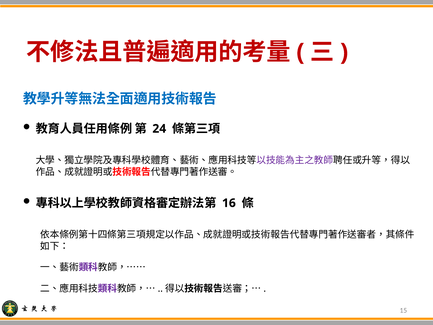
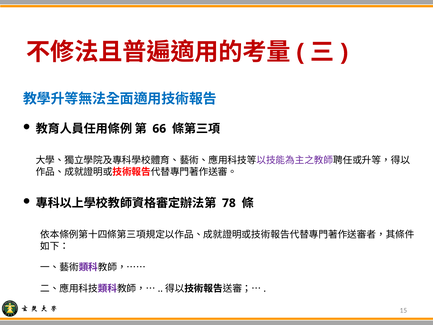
24: 24 -> 66 (159, 129)
16: 16 -> 78 (229, 203)
